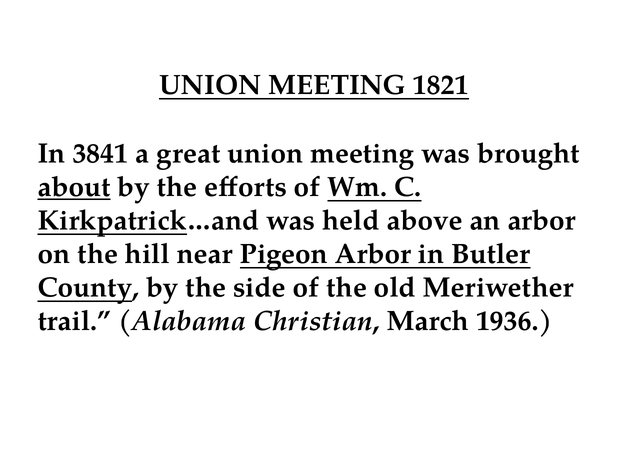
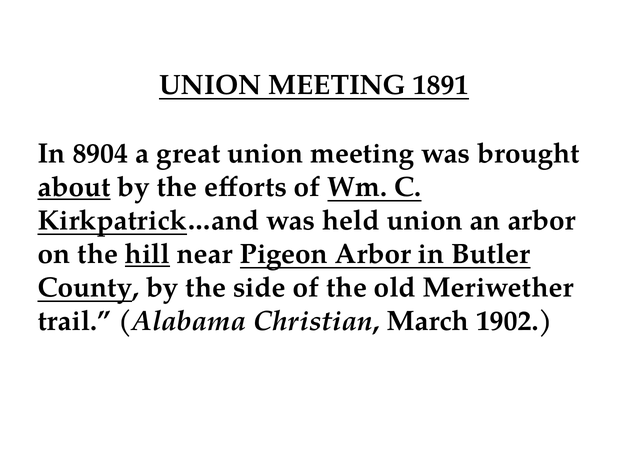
1821: 1821 -> 1891 (441, 85)
3841: 3841 -> 8904 (100, 154)
held above: above -> union (425, 221)
hill underline: none -> present (147, 254)
1936: 1936 -> 1902 (514, 321)
